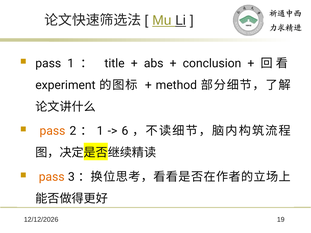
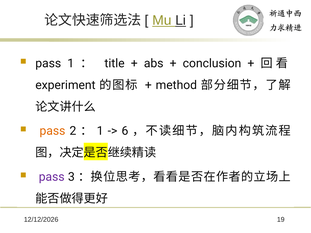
pass colour: orange -> purple (52, 177)
